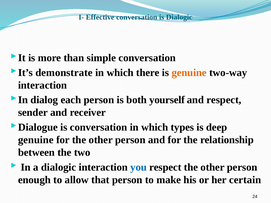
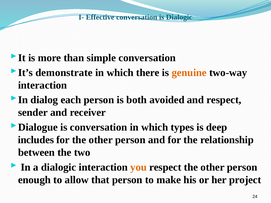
yourself: yourself -> avoided (167, 100)
genuine: genuine -> includes (36, 140)
you colour: blue -> orange (139, 167)
certain: certain -> project (245, 180)
